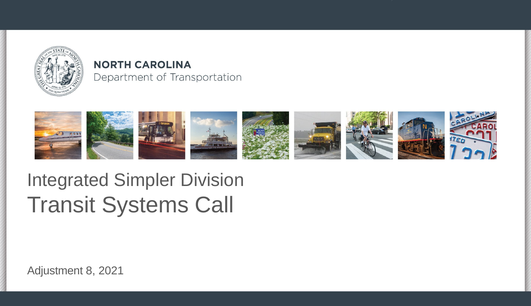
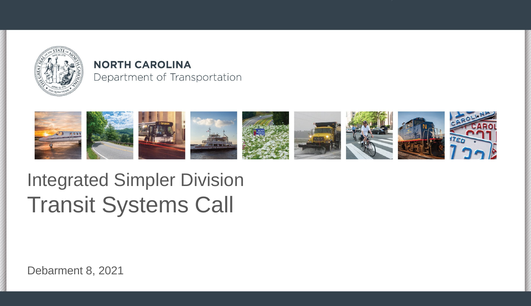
Adjustment: Adjustment -> Debarment (55, 271)
